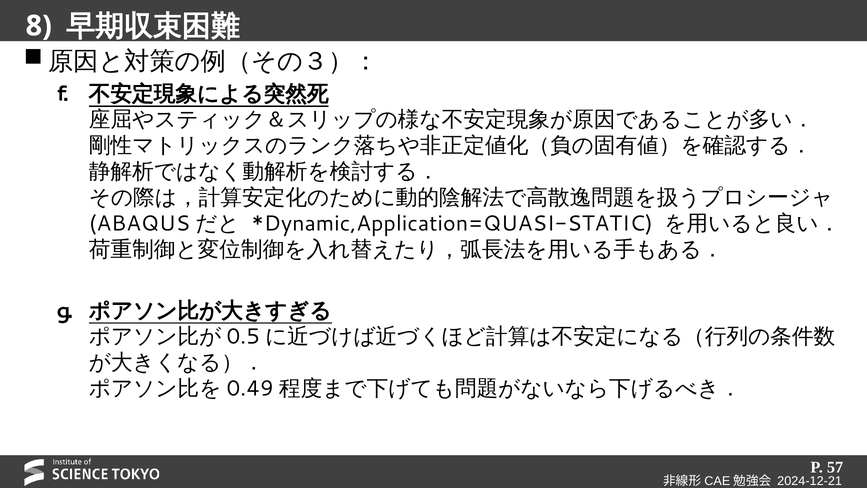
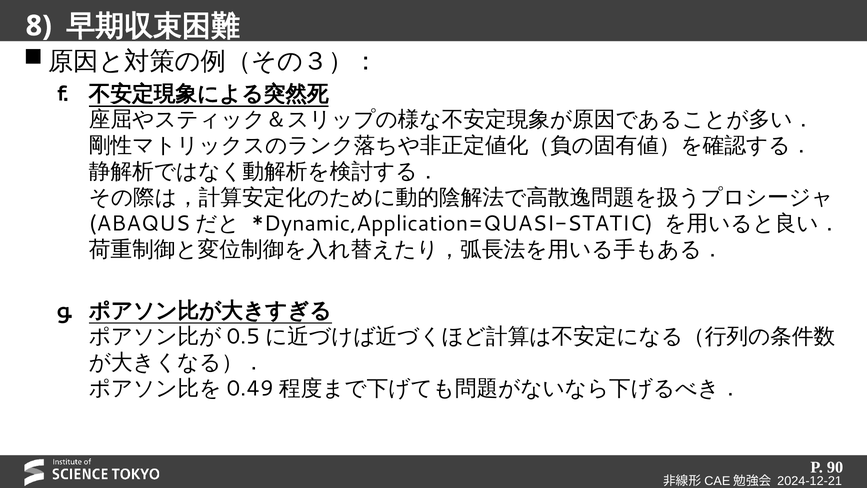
57: 57 -> 90 (835, 467)
